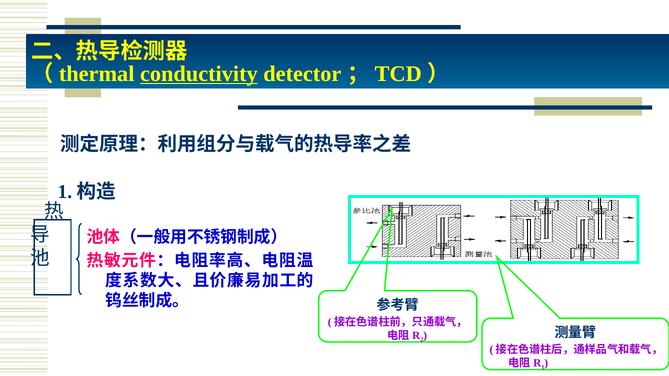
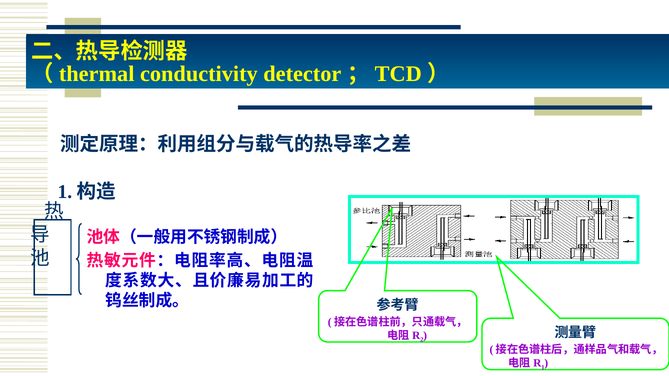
conductivity underline: present -> none (199, 74)
